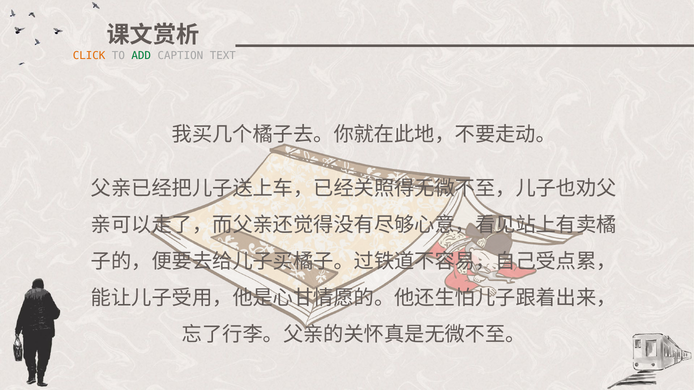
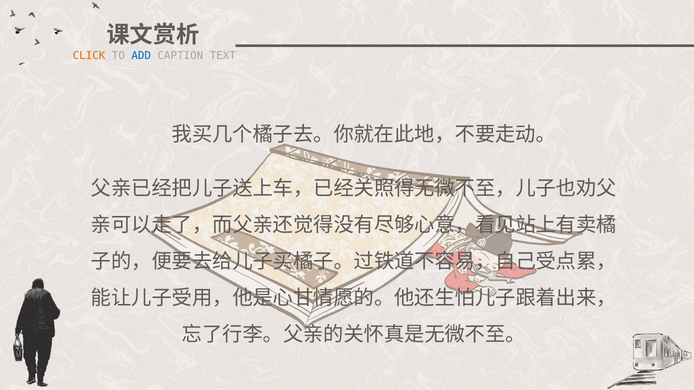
ADD colour: green -> blue (141, 56)
